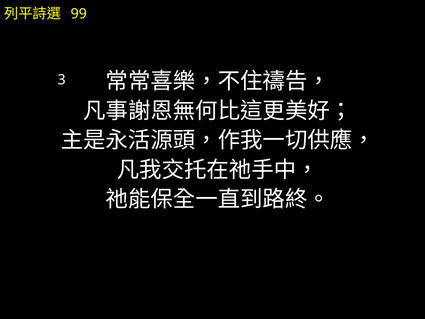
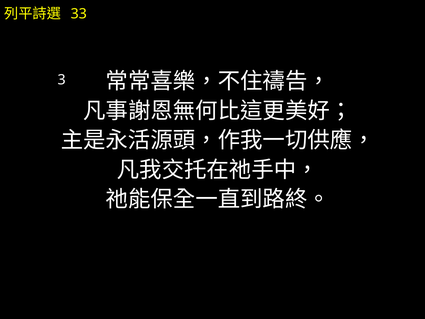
99: 99 -> 33 (79, 14)
